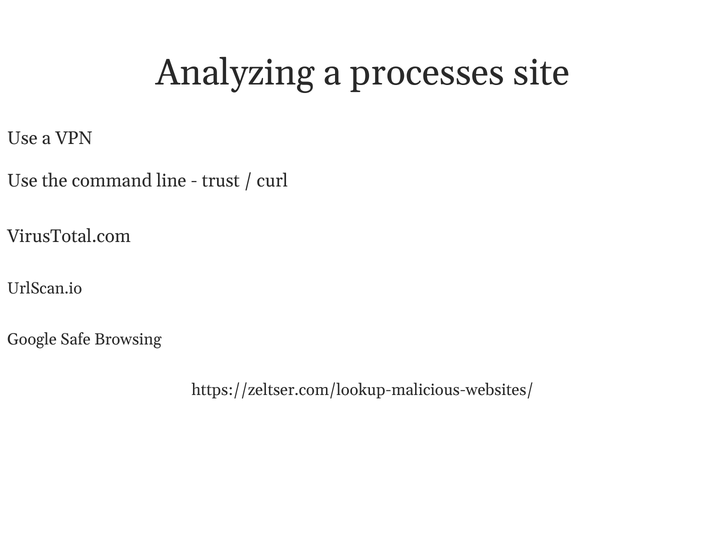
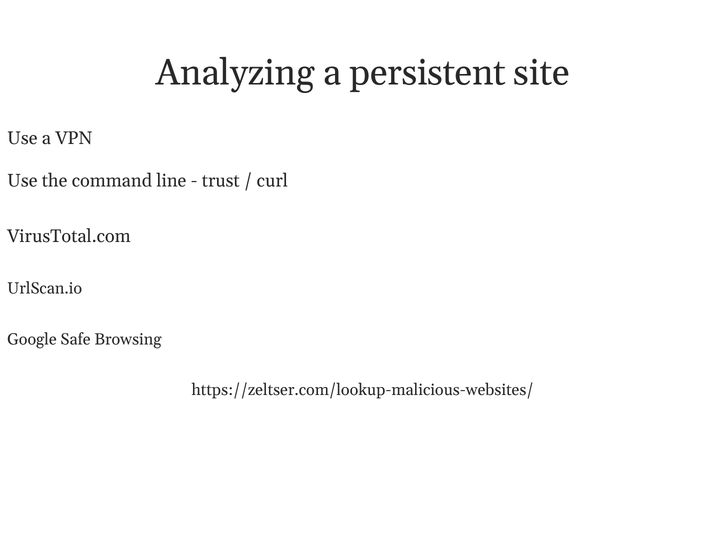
processes: processes -> persistent (428, 73)
